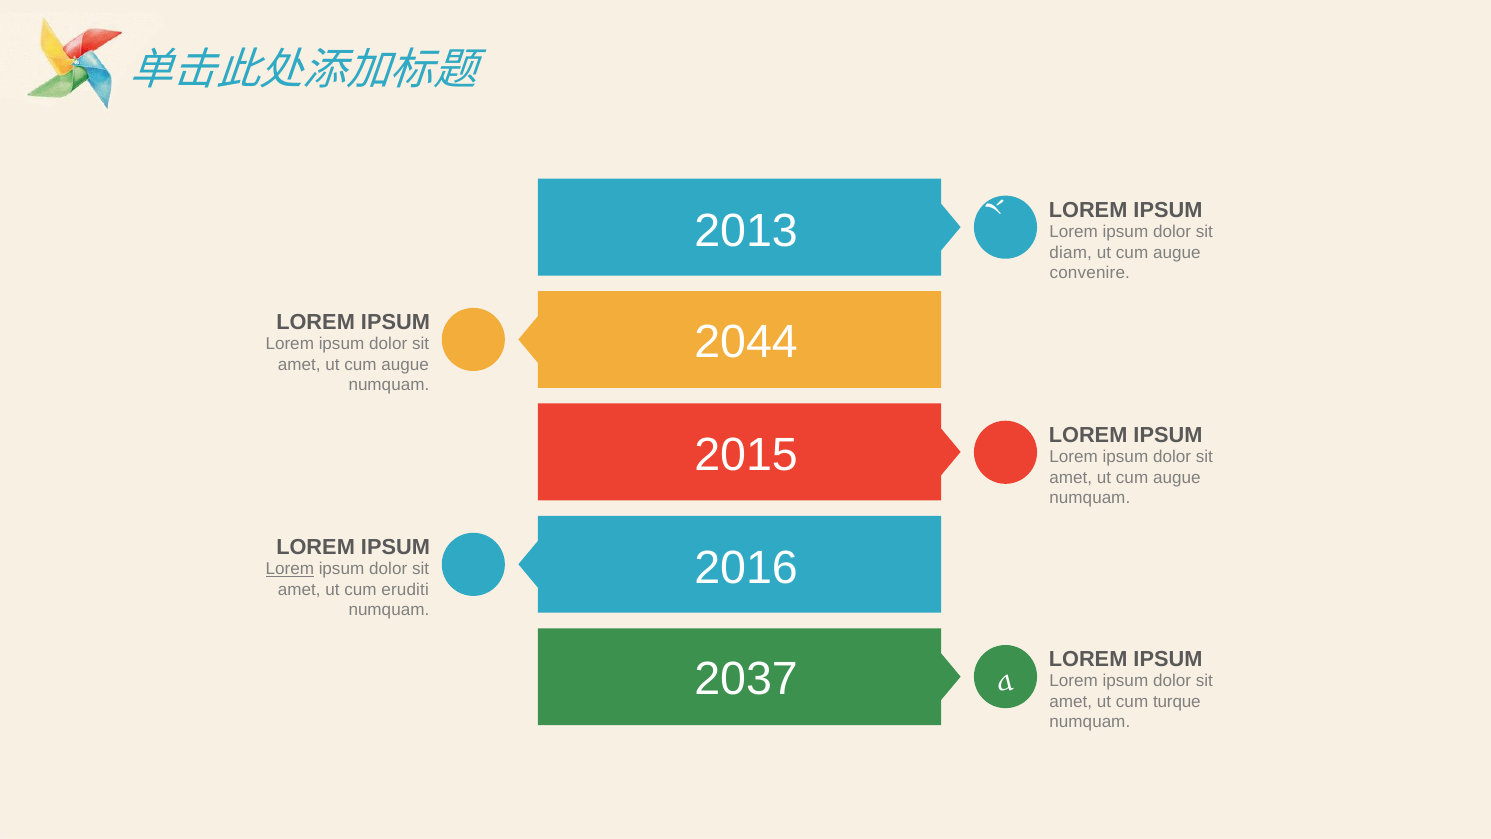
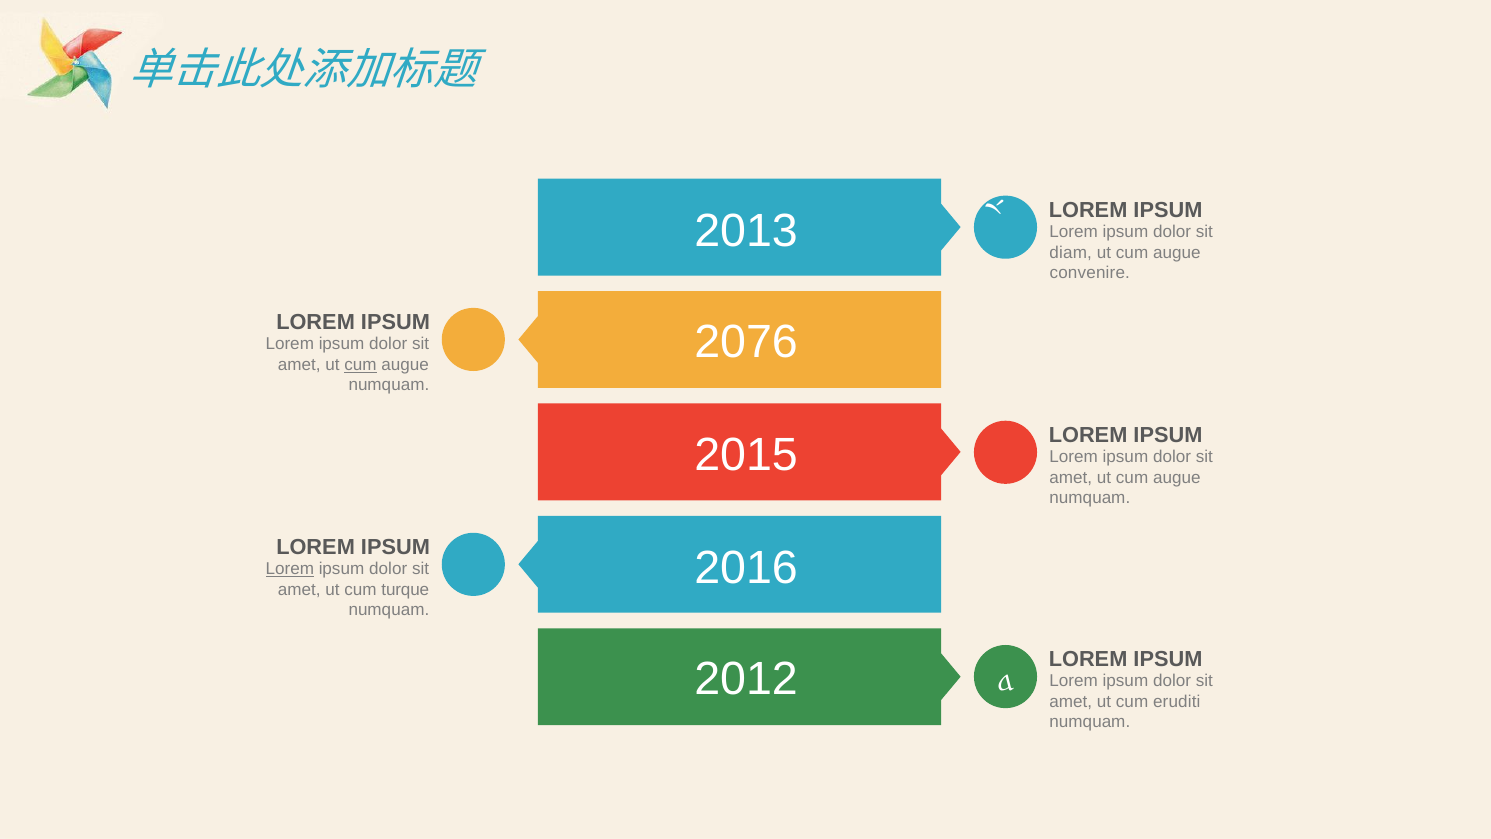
2044: 2044 -> 2076 (746, 342)
cum underline: none -> present (360, 365)
eruditi: eruditi -> turque (405, 589)
2037: 2037 -> 2012 (746, 679)
turque: turque -> eruditi (1177, 702)
